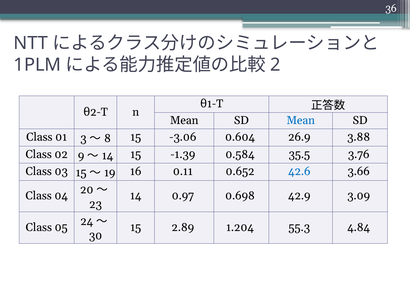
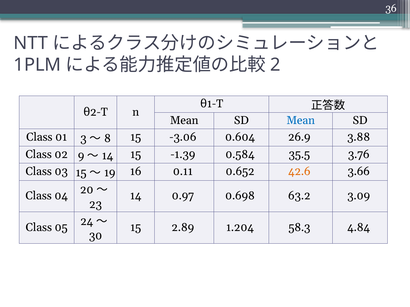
42.6 colour: blue -> orange (299, 172)
42.9: 42.9 -> 63.2 (299, 196)
55.3: 55.3 -> 58.3 (299, 228)
